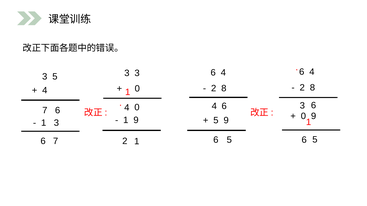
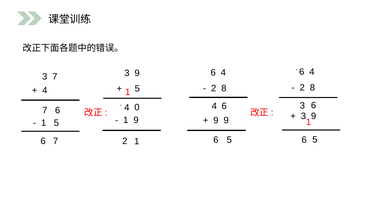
3: 3 -> 9 (137, 73)
3 5: 5 -> 7 (55, 77)
0: 0 -> 5 (137, 89)
0: 0 -> 3 (303, 116)
5: 5 -> 9 (216, 120)
1 3: 3 -> 5 (56, 123)
